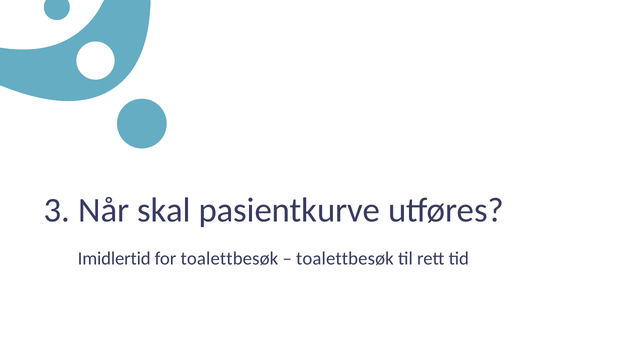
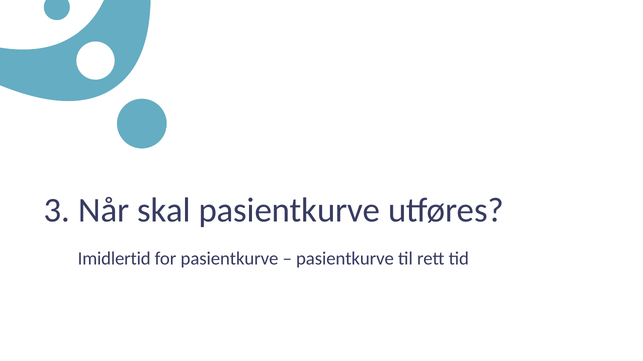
for toalettbesøk: toalettbesøk -> pasientkurve (229, 259)
toalettbesøk: toalettbesøk -> pasientkurve (345, 259)
